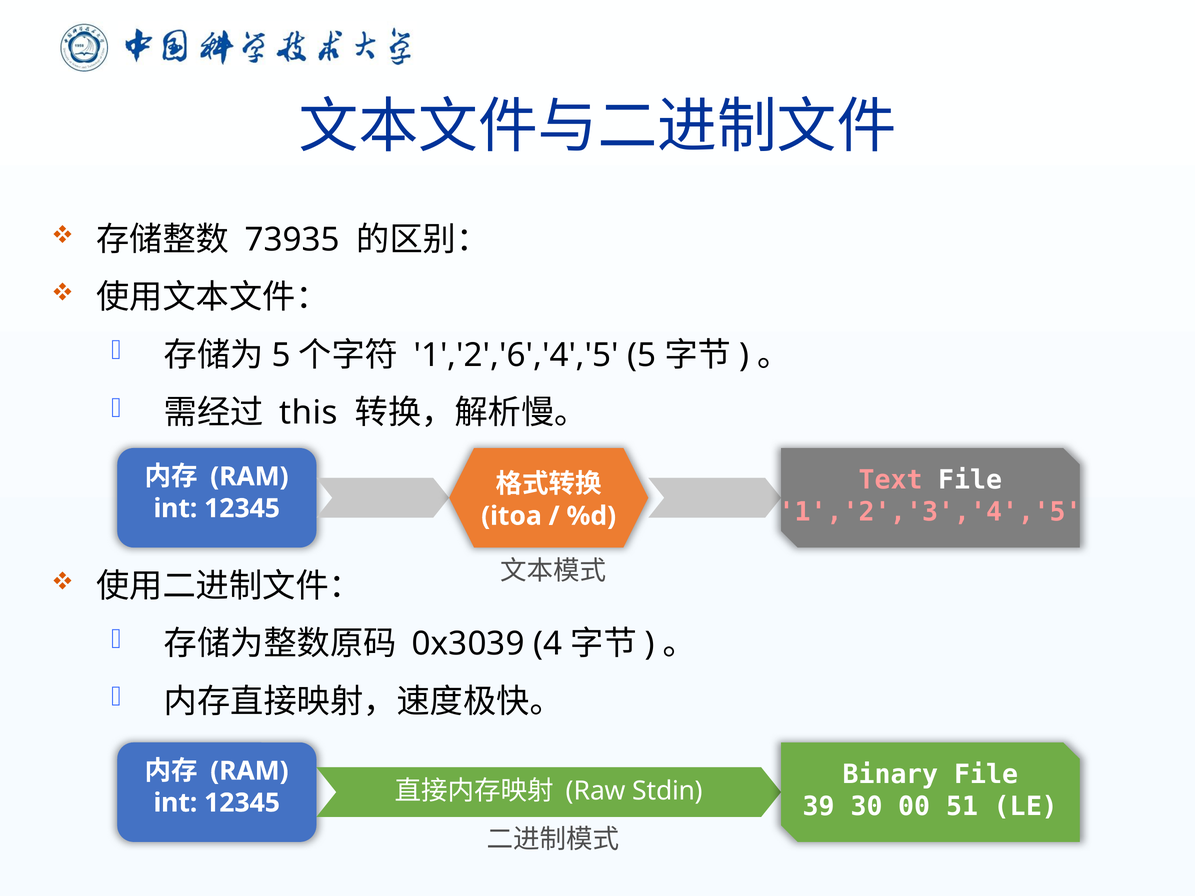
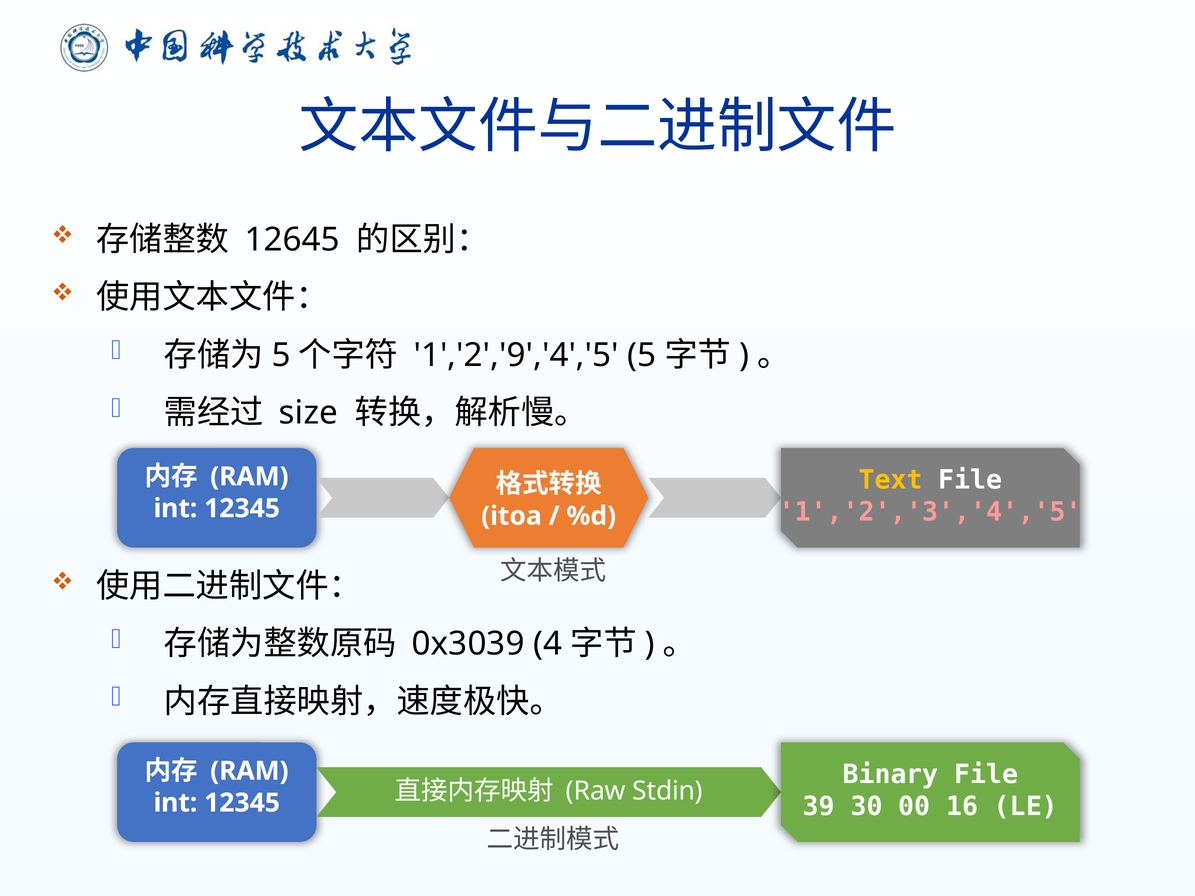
73935: 73935 -> 12645 (292, 240)
1','2','6','4','5: 1','2','6','4','5 -> 1','2','9','4','5 (516, 355)
this: this -> size (309, 413)
Text colour: pink -> yellow (891, 480)
51: 51 -> 16 (962, 806)
